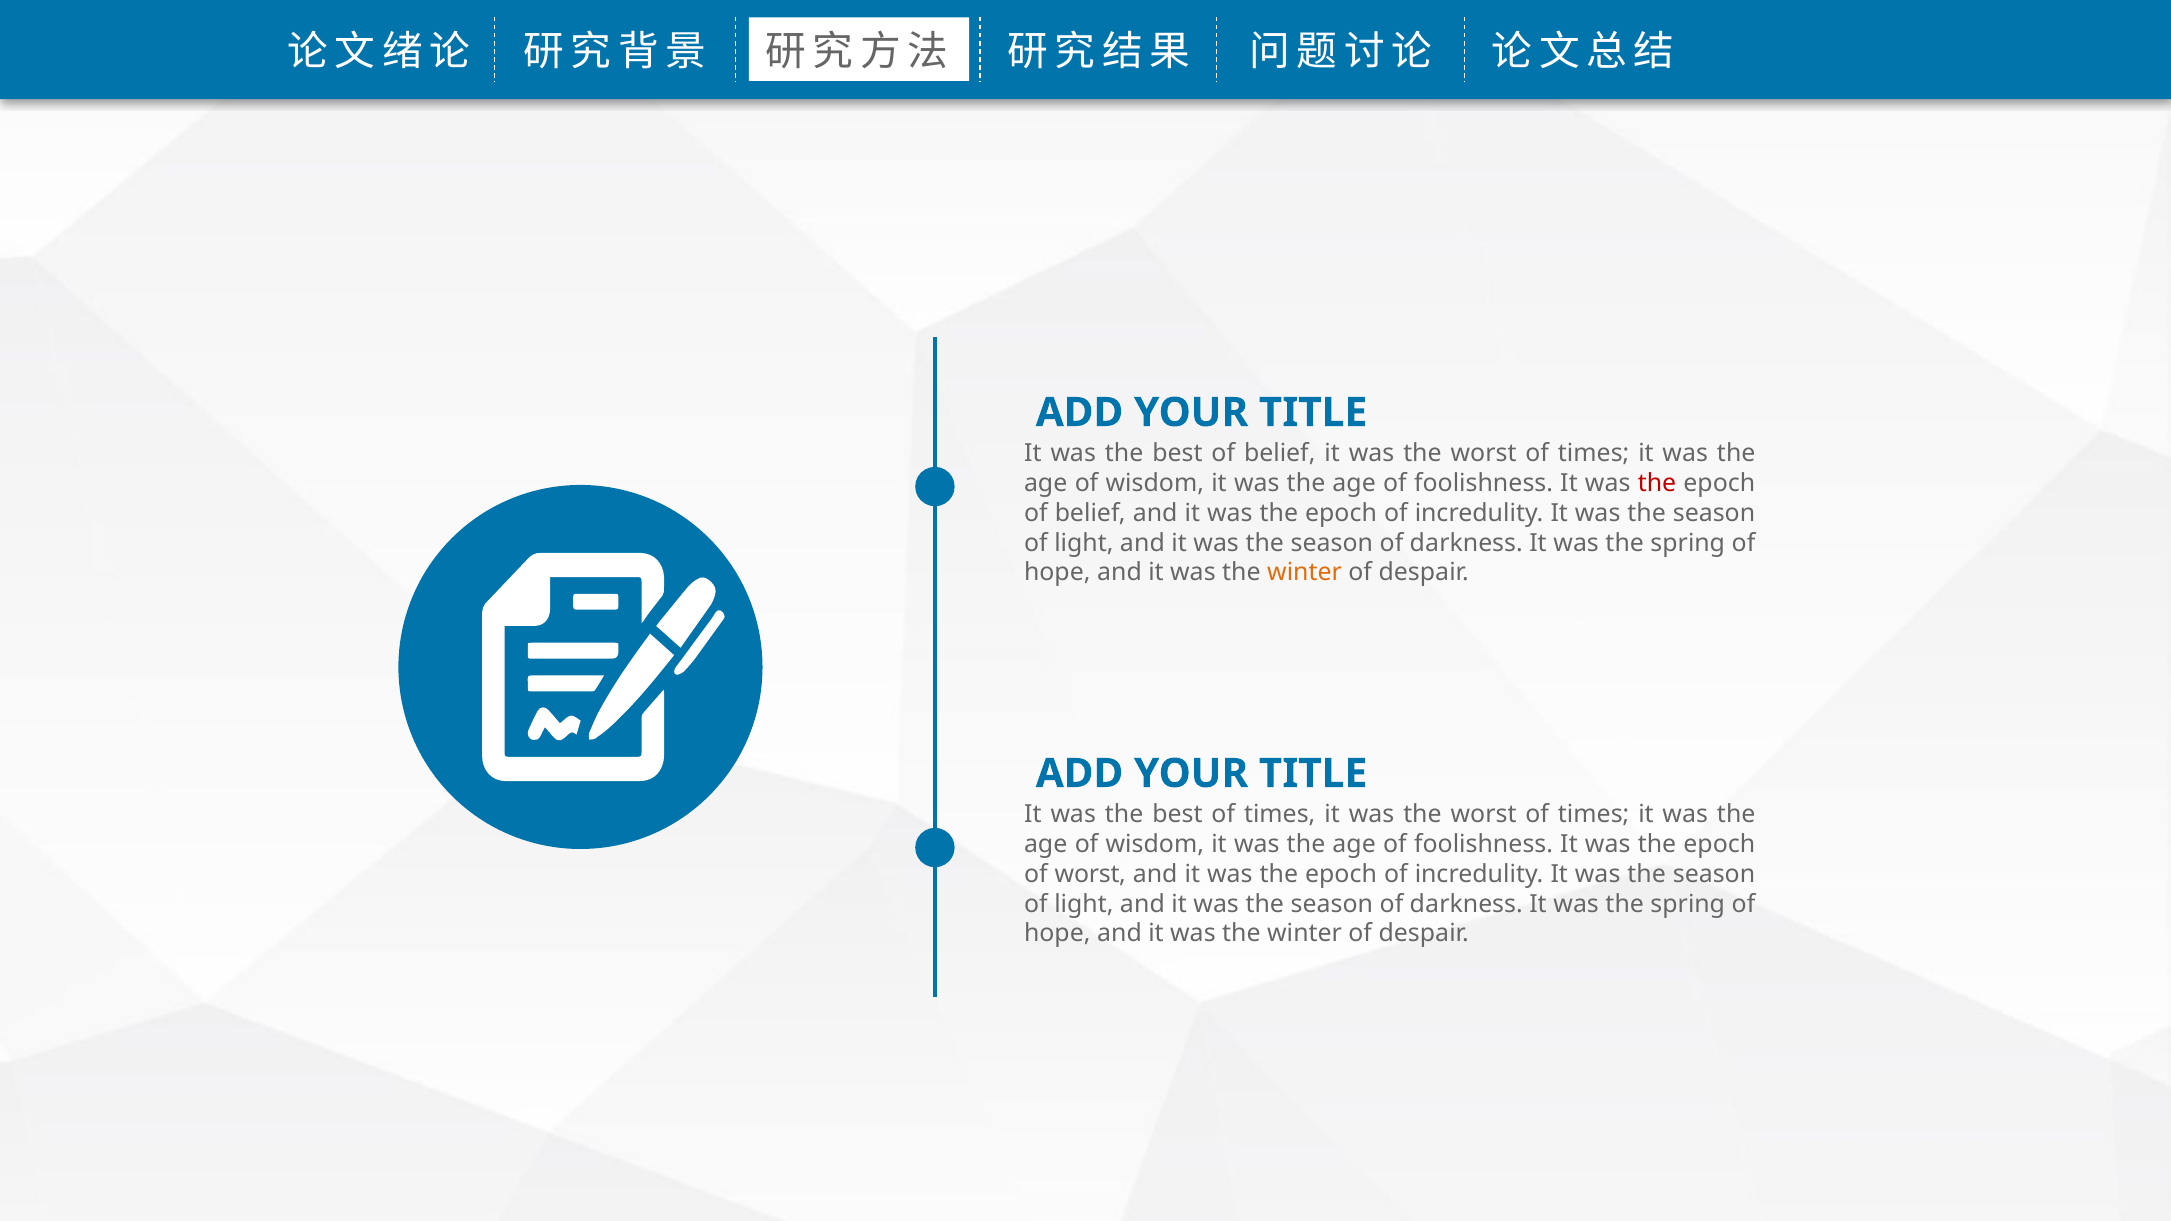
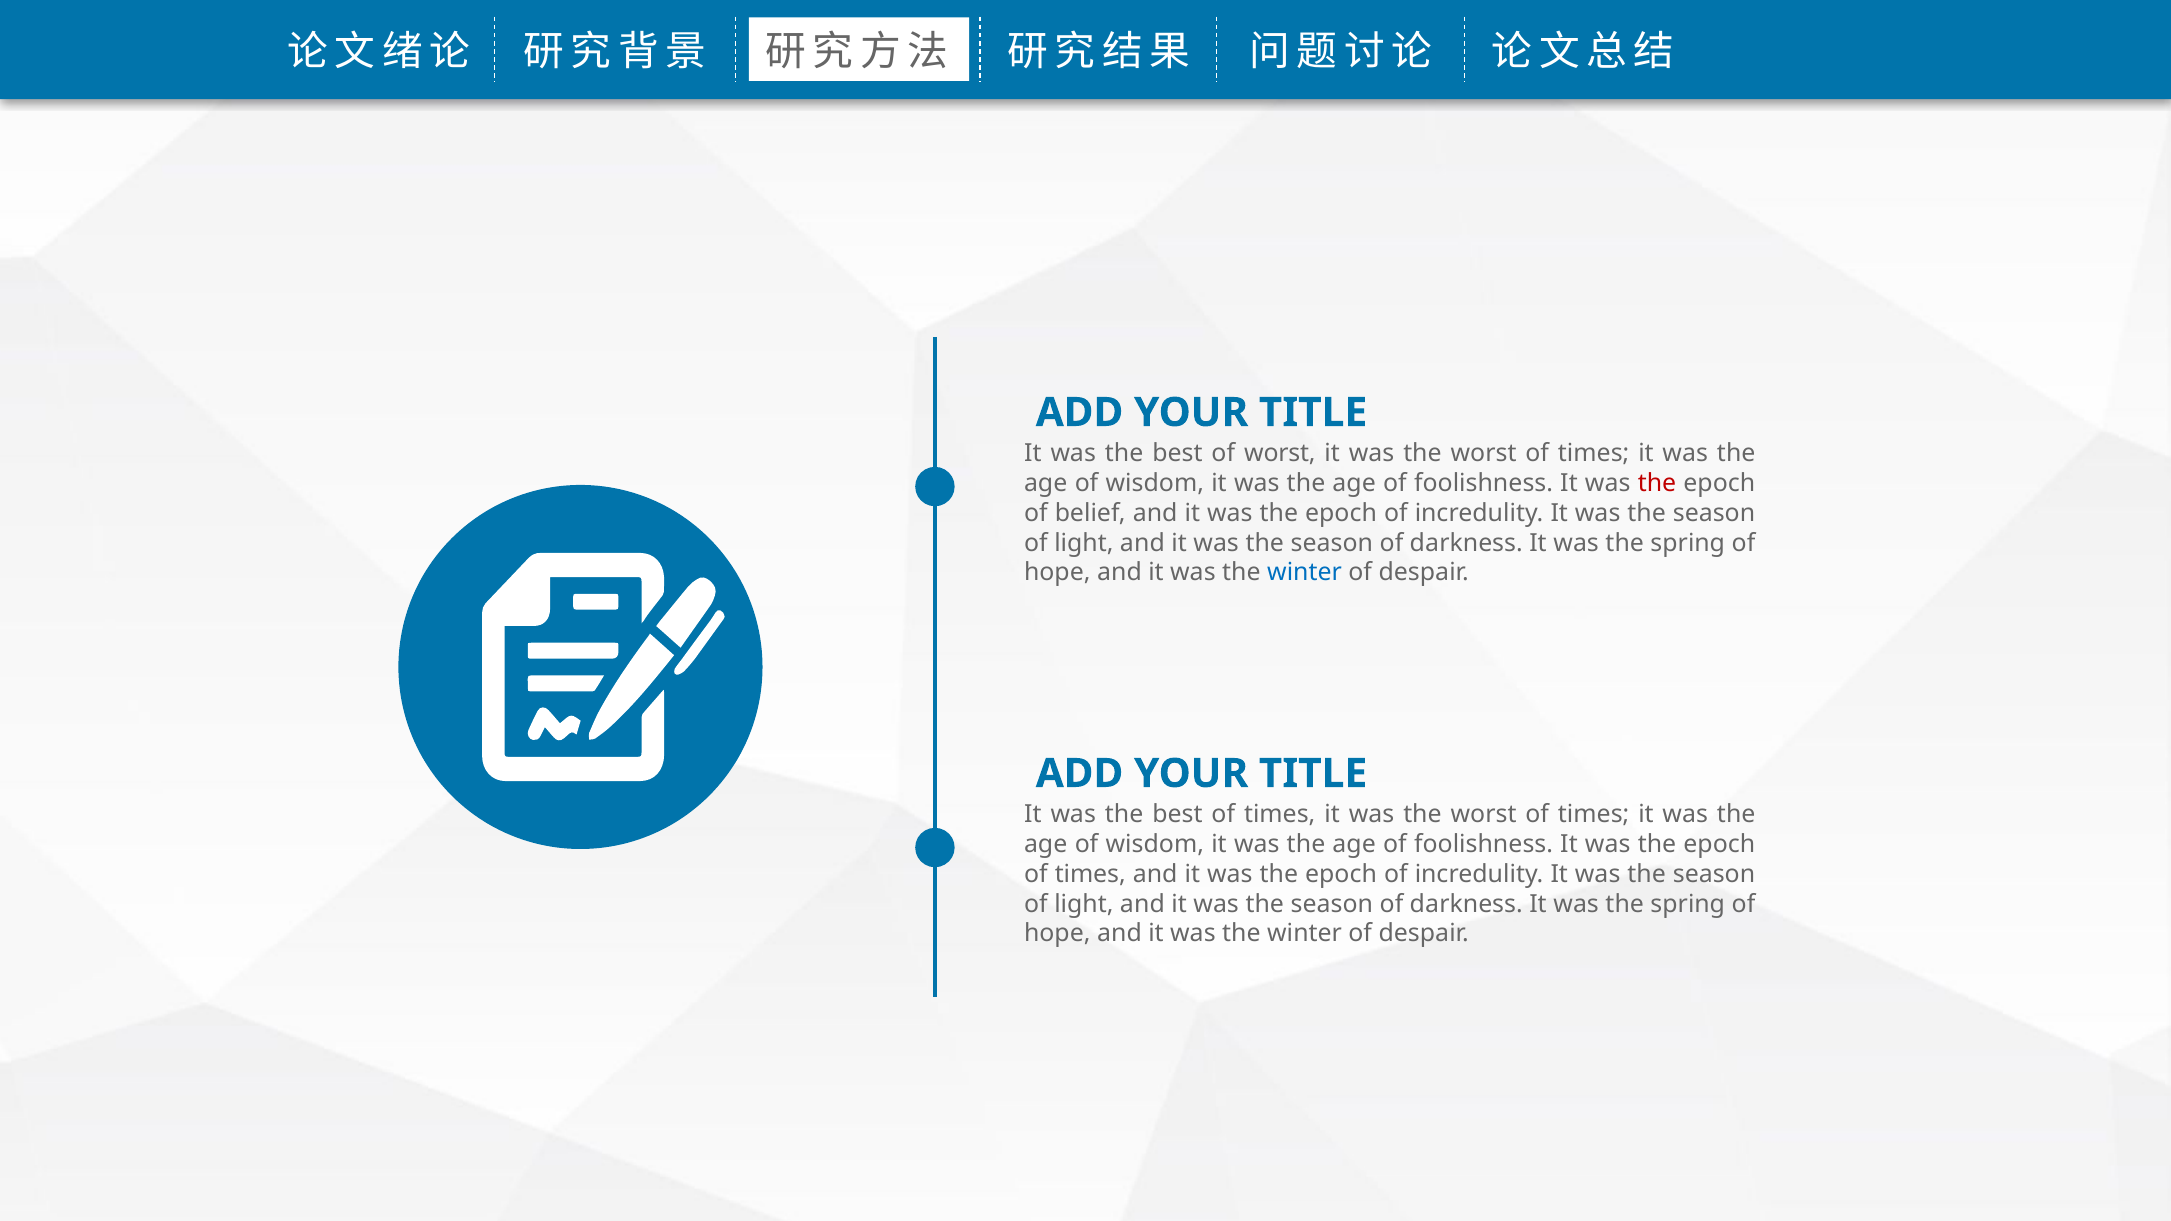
best of belief: belief -> worst (1280, 453)
winter colour: orange -> blue (1305, 573)
worst: worst -> times (1090, 874)
